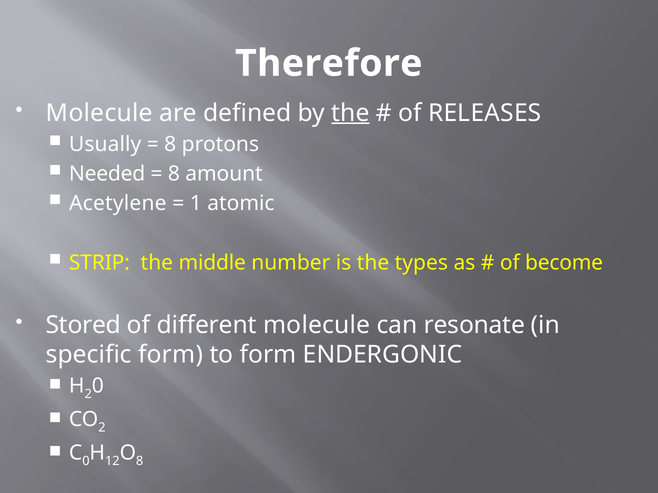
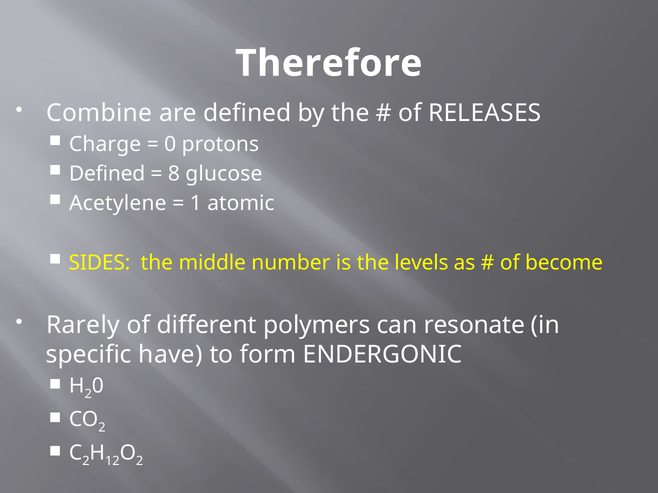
Molecule: Molecule -> Combine (99, 113)
the underline: present -> none (350, 113)
Usually: Usually -> Charge (105, 145)
8: 8 -> 0 (170, 145)
Needed: Needed -> Defined (107, 174)
amount: amount -> glucose (224, 174)
STRIP: STRIP -> SIDES (99, 263)
types: types -> levels (421, 263)
Stored: Stored -> Rarely (83, 325)
different molecule: molecule -> polymers (317, 325)
specific form: form -> have (170, 355)
0: 0 -> 2 (86, 462)
8: 8 -> 2 (140, 462)
